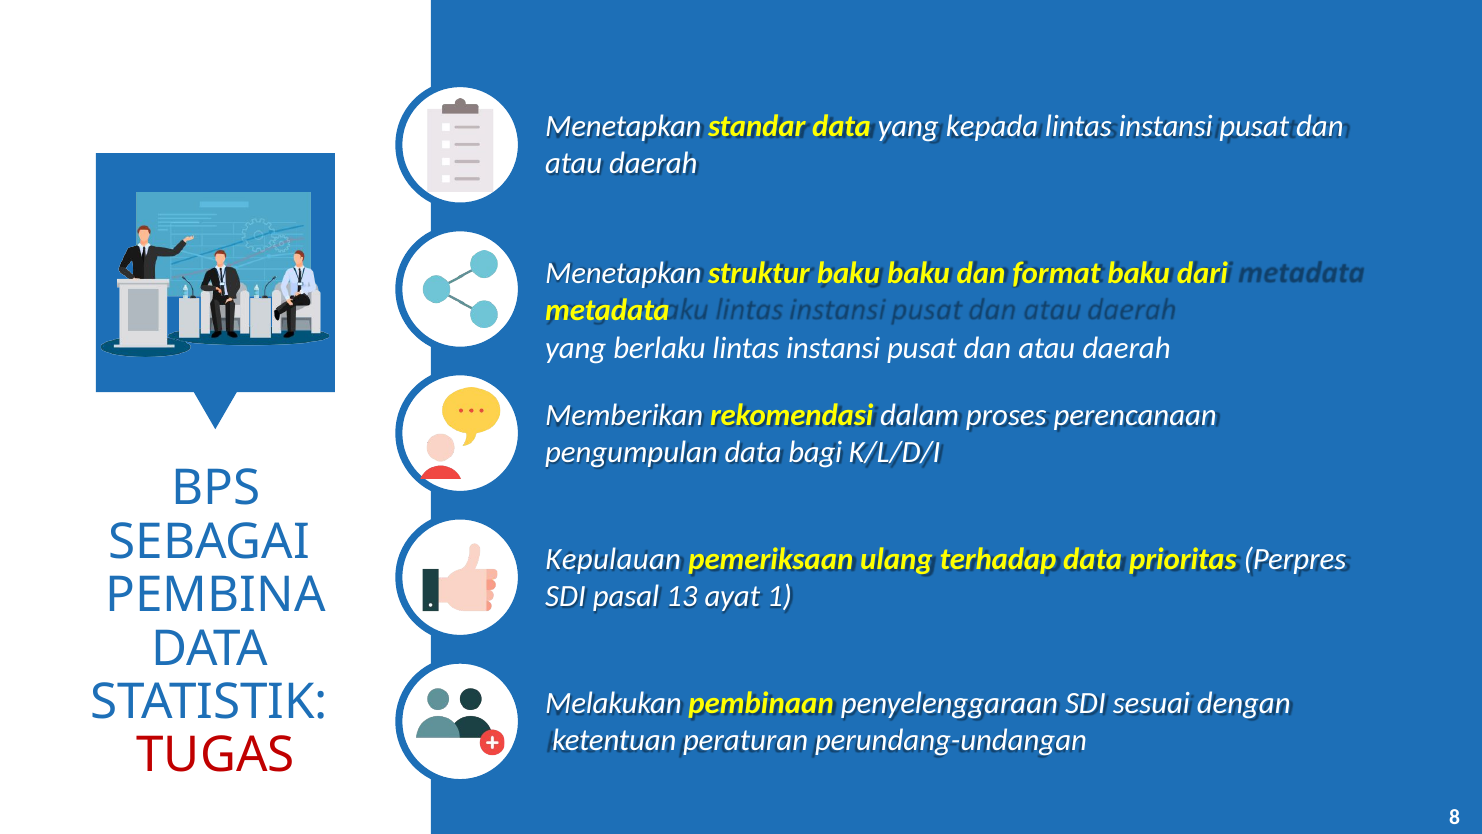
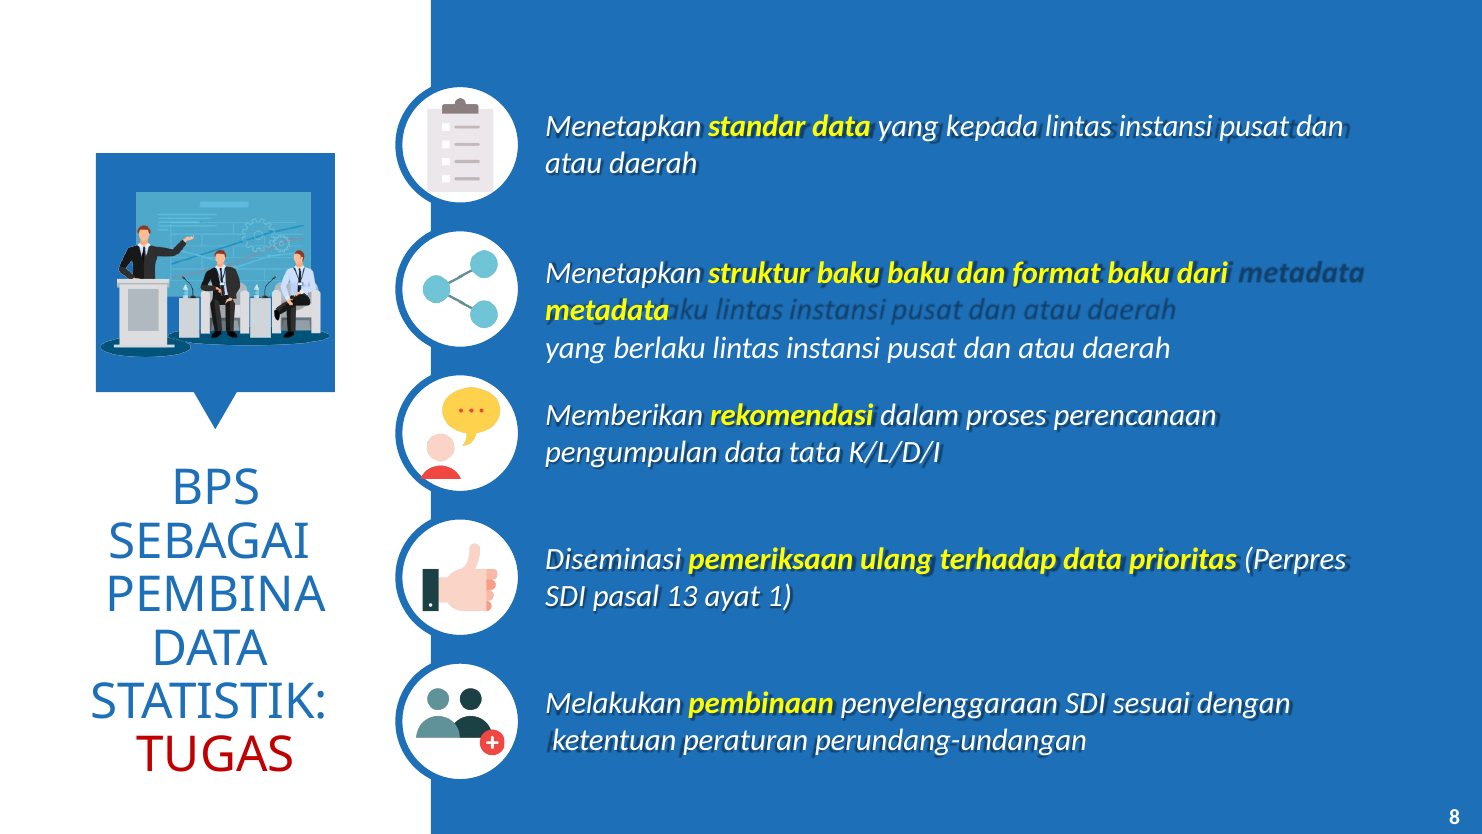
bagi: bagi -> tata (815, 452)
Kepulauan: Kepulauan -> Diseminasi (613, 559)
